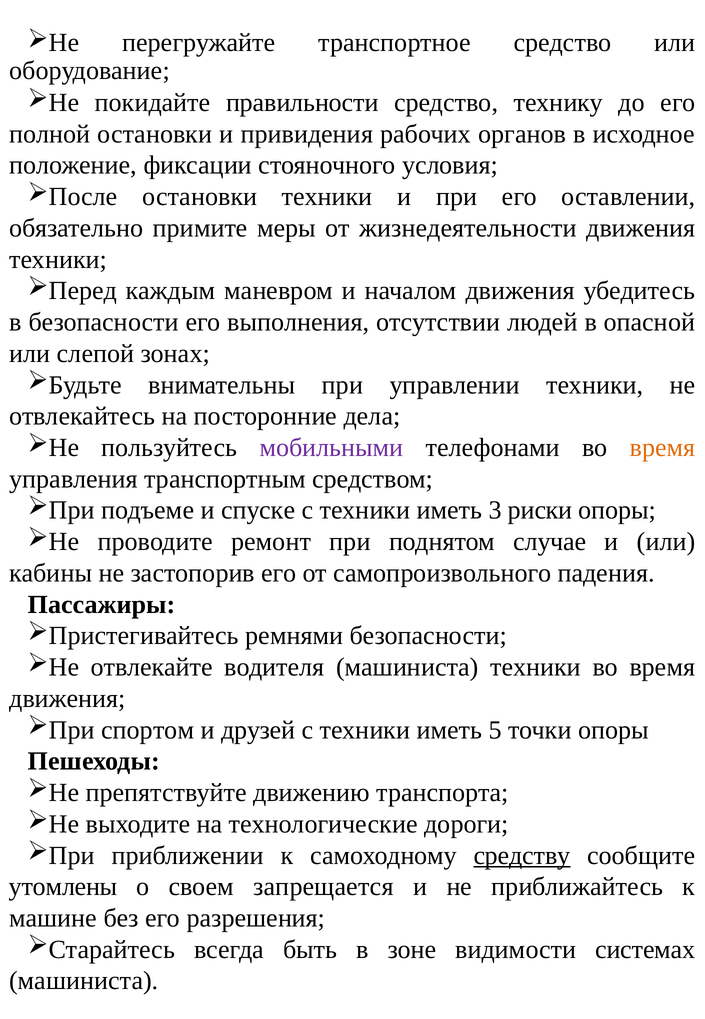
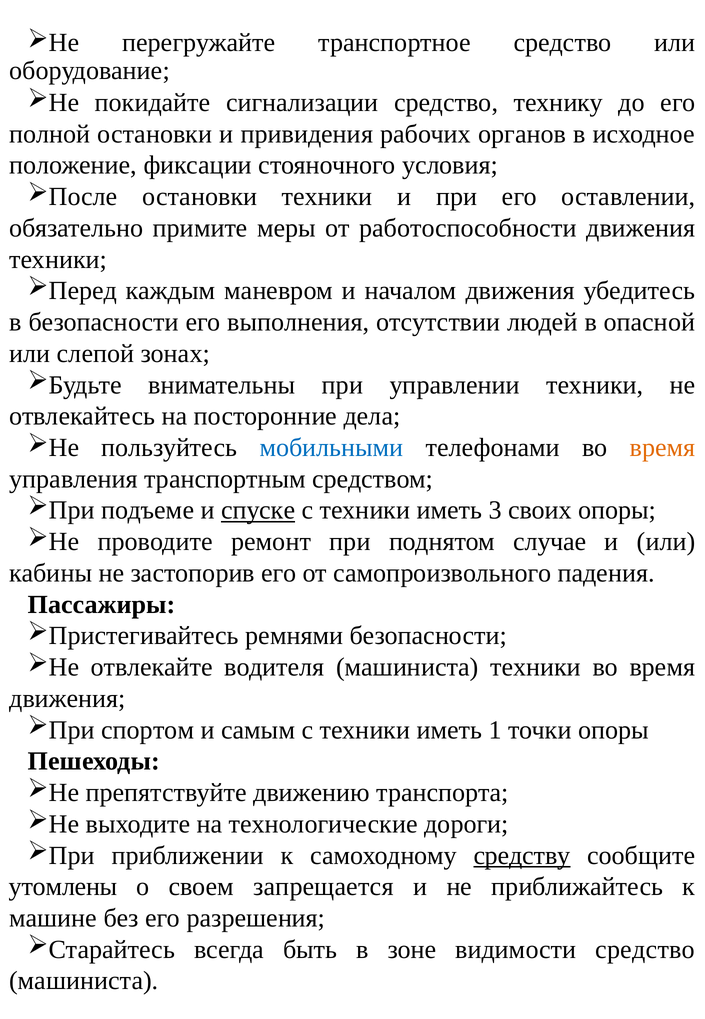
правильности: правильности -> сигнализации (302, 103)
жизнедеятельности: жизнедеятельности -> работоспособности (468, 228)
мобильными colour: purple -> blue (332, 447)
спуске underline: none -> present (258, 510)
риски: риски -> своих (540, 510)
друзей: друзей -> самым (258, 729)
5: 5 -> 1 (495, 729)
видимости системах: системах -> средство (645, 949)
